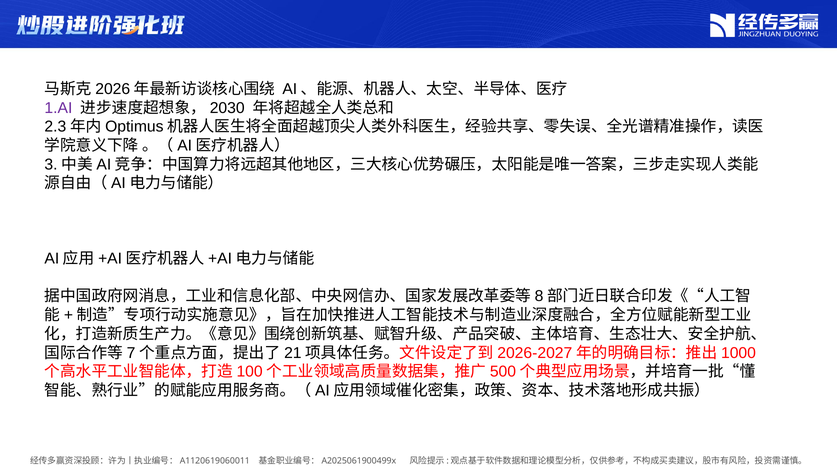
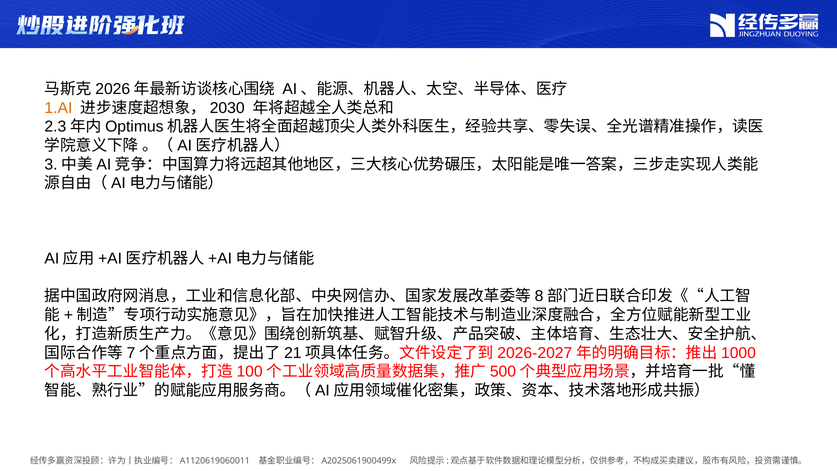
1.AI colour: purple -> orange (58, 108)
